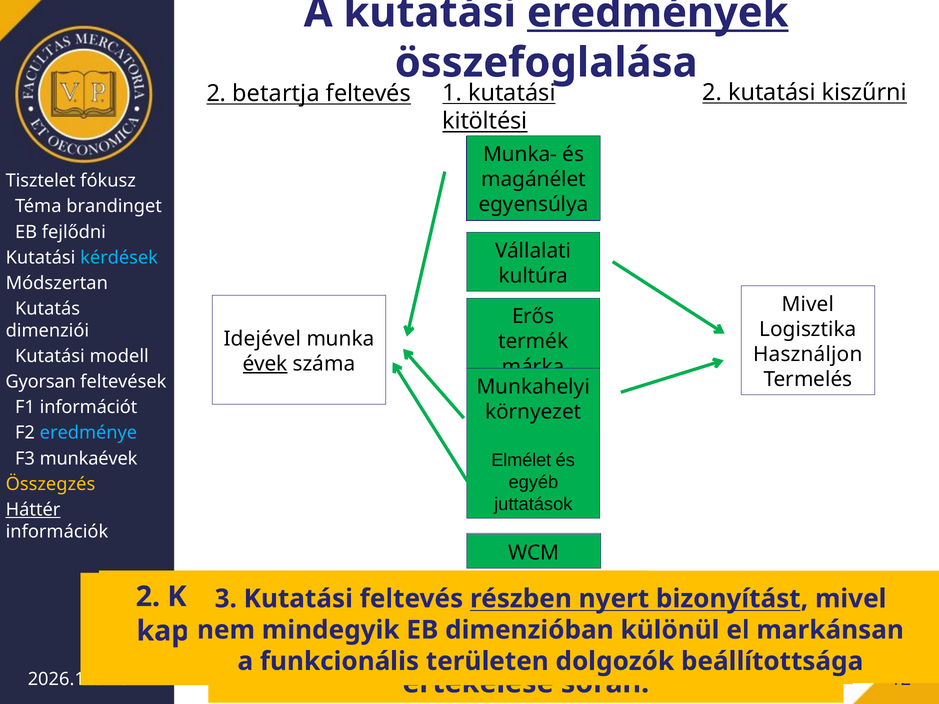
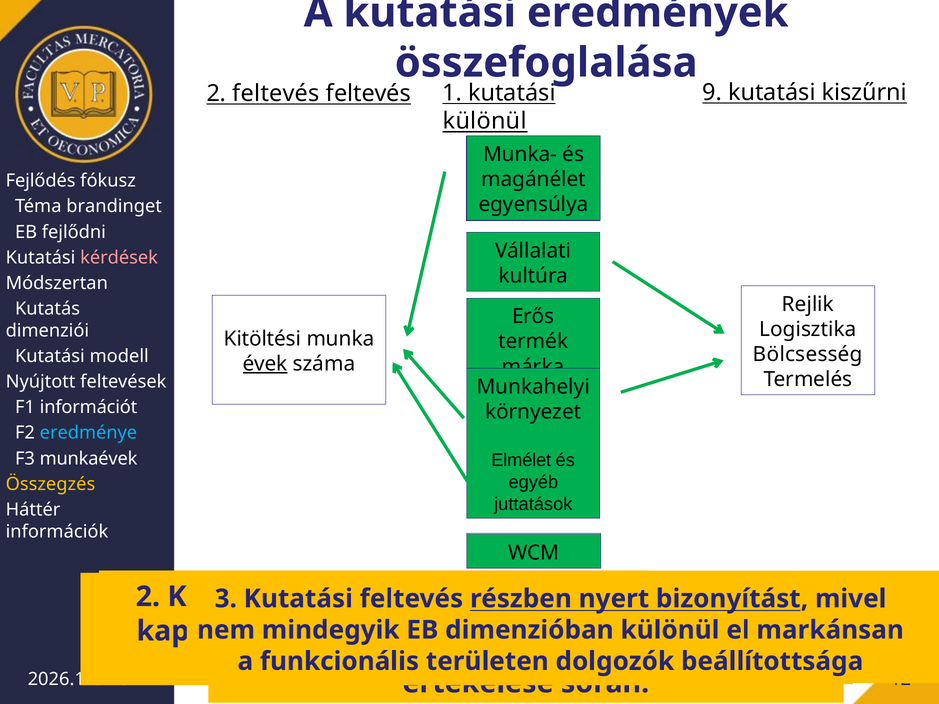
eredmények underline: present -> none (658, 13)
2 betartja: betartja -> feltevés (276, 94)
feltevés 2: 2 -> 9 (712, 93)
kitöltési: kitöltési -> különül (485, 121)
Tisztelet: Tisztelet -> Fejlődés (41, 181)
kérdések colour: light blue -> pink (119, 258)
Mivel: Mivel -> Rejlik (808, 304)
Idejével: Idejével -> Kitöltési (262, 339)
Használjon: Használjon -> Bölcsesség (808, 354)
Gyorsan: Gyorsan -> Nyújtott (41, 382)
Háttér underline: present -> none (33, 510)
